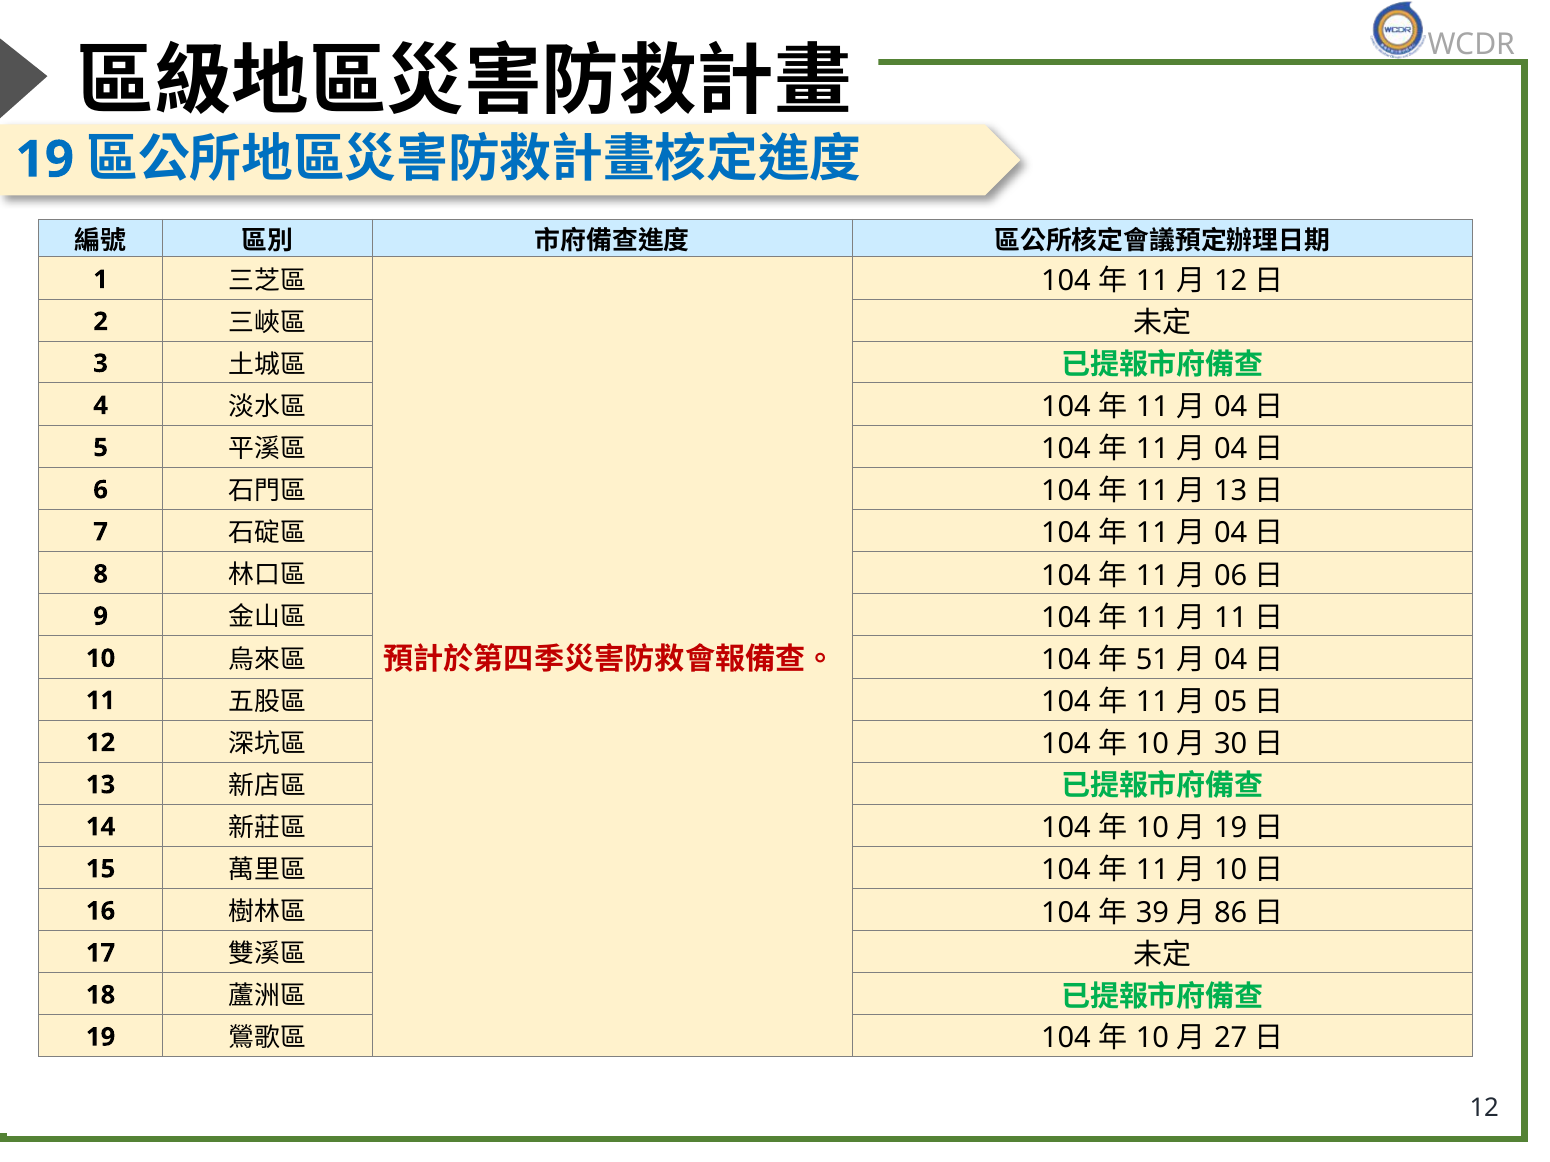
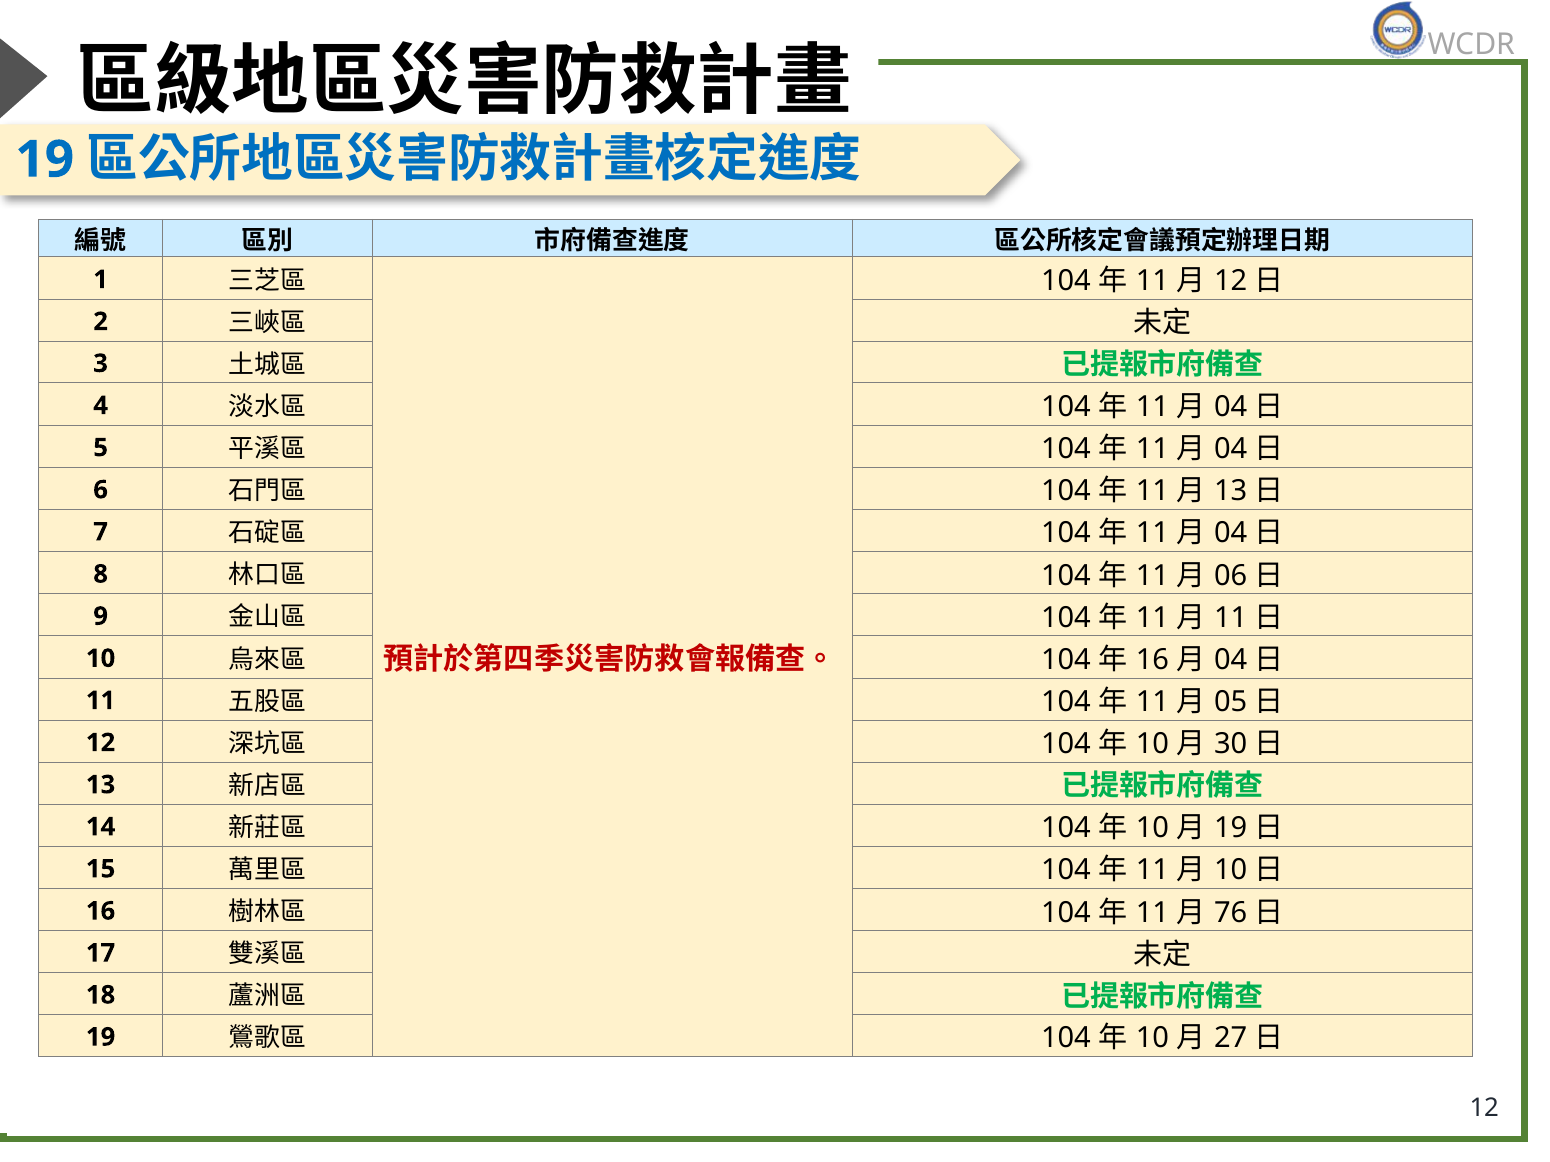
51: 51 -> 16 (1152, 660)
39: 39 -> 11 (1152, 913)
86: 86 -> 76 (1231, 913)
